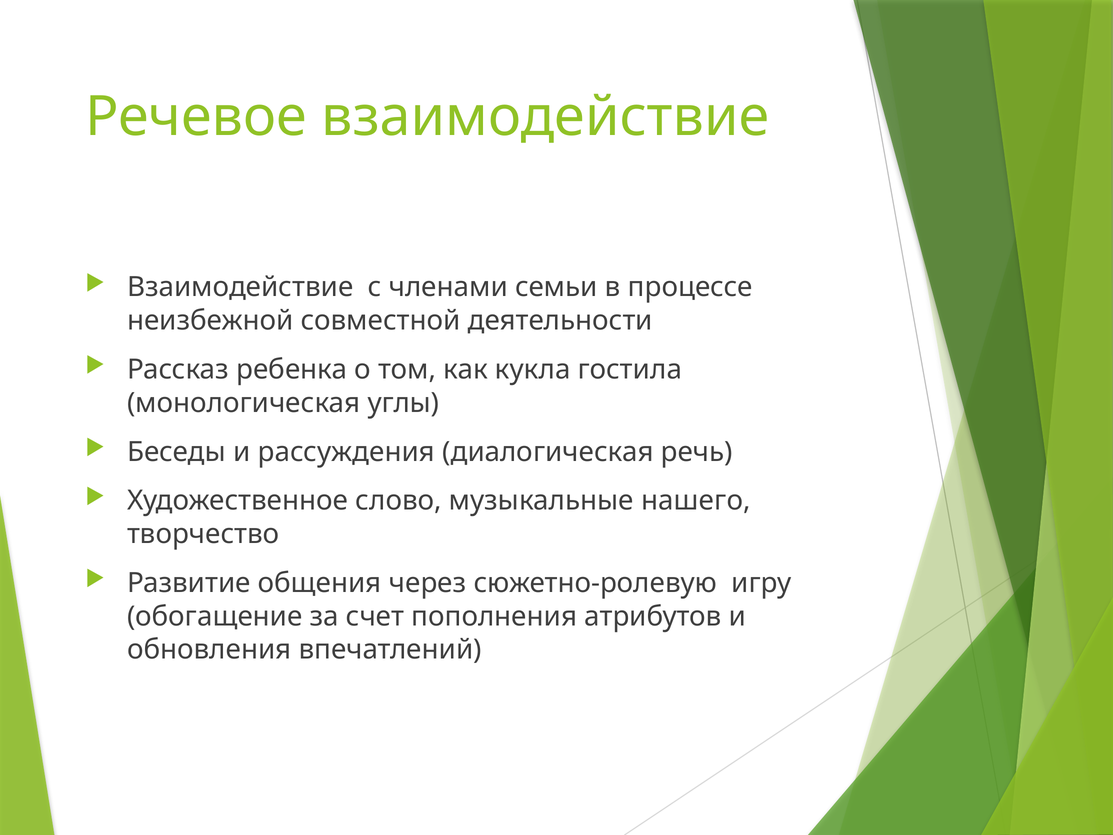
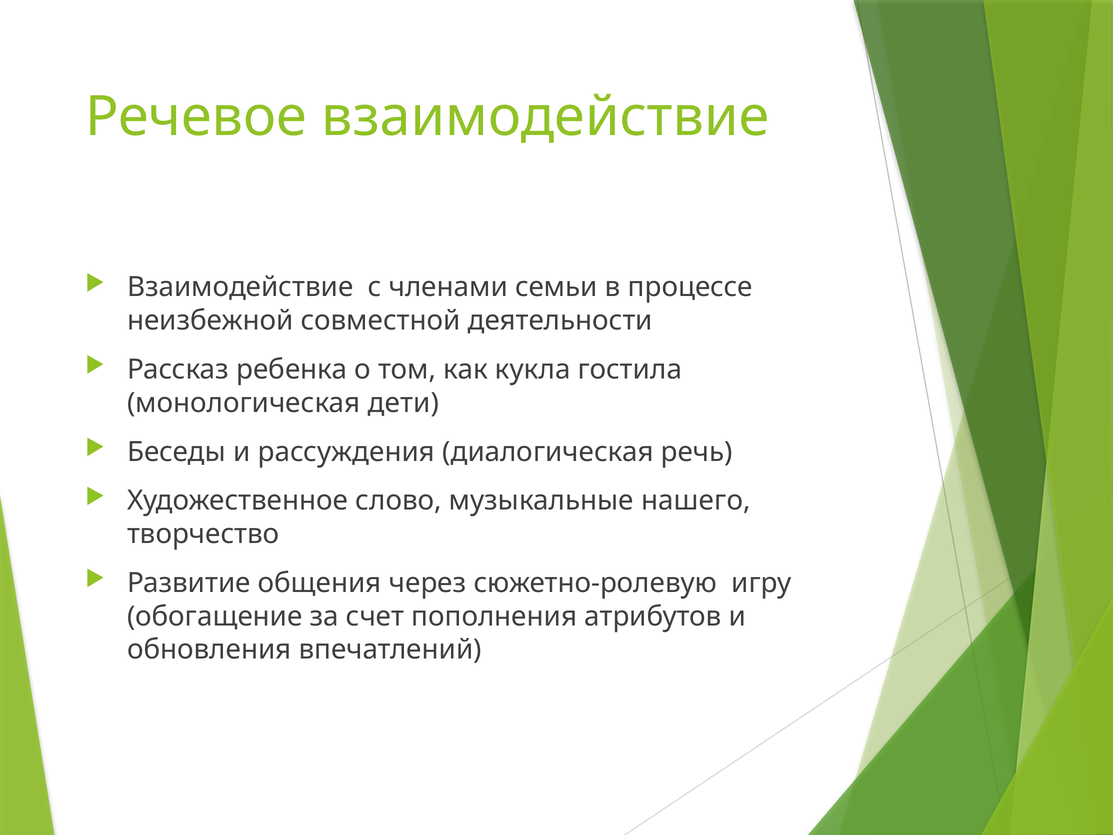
углы: углы -> дети (403, 403)
